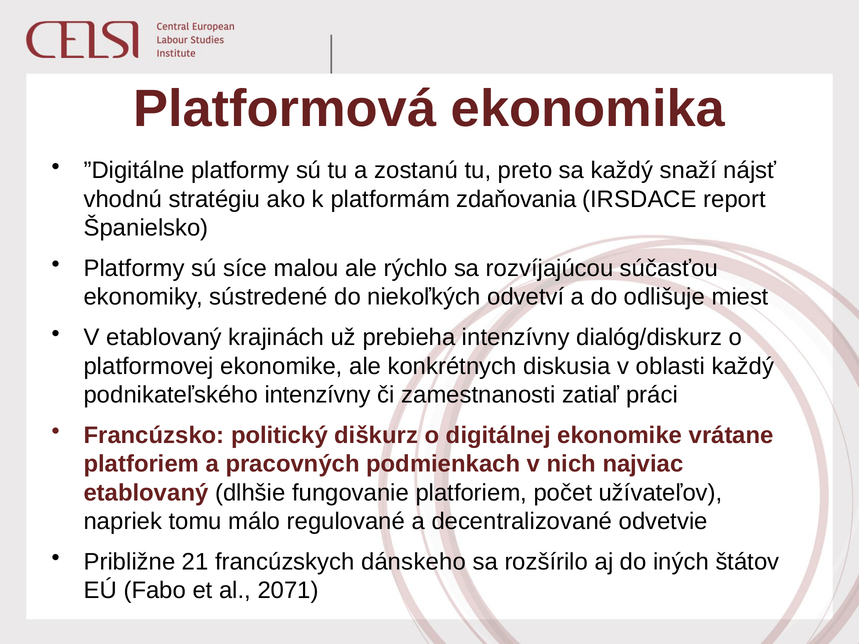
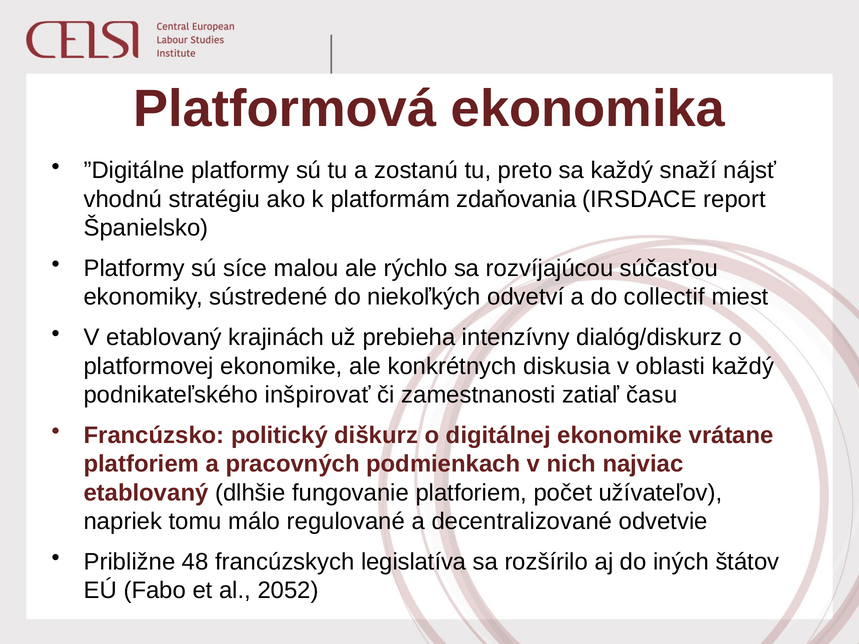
odlišuje: odlišuje -> collectif (664, 297)
podnikateľského intenzívny: intenzívny -> inšpirovať (318, 395)
práci: práci -> času (652, 395)
21: 21 -> 48 (195, 562)
dánskeho: dánskeho -> legislatíva (414, 562)
2071: 2071 -> 2052 (288, 591)
